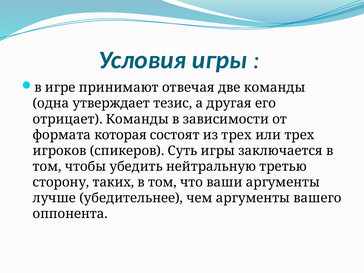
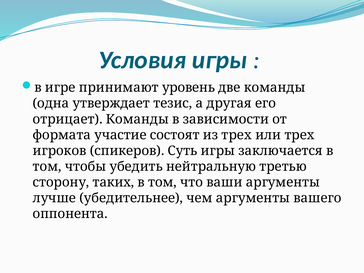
отвечая: отвечая -> уровень (188, 88)
которая: которая -> участие (120, 135)
